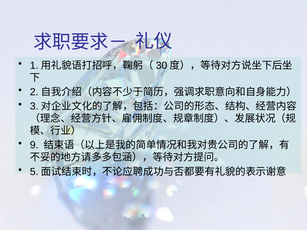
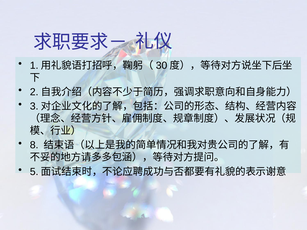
9: 9 -> 8 (34, 145)
